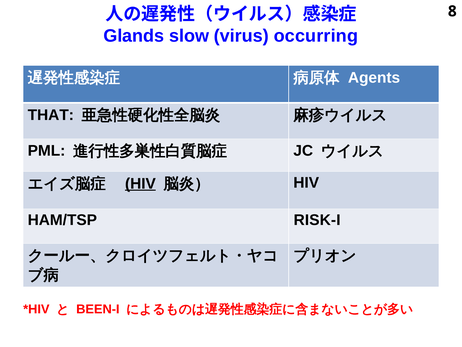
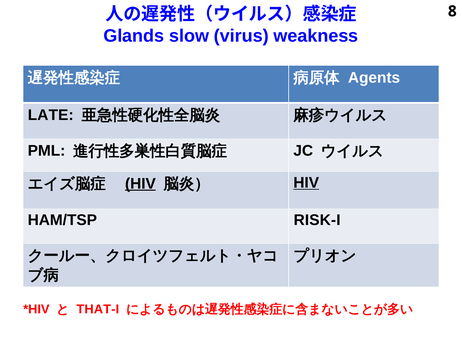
occurring: occurring -> weakness (316, 36)
THAT: THAT -> LATE (51, 115)
HIV underline: none -> present (306, 182)
BEEN-I: BEEN-I -> THAT-I (98, 309)
